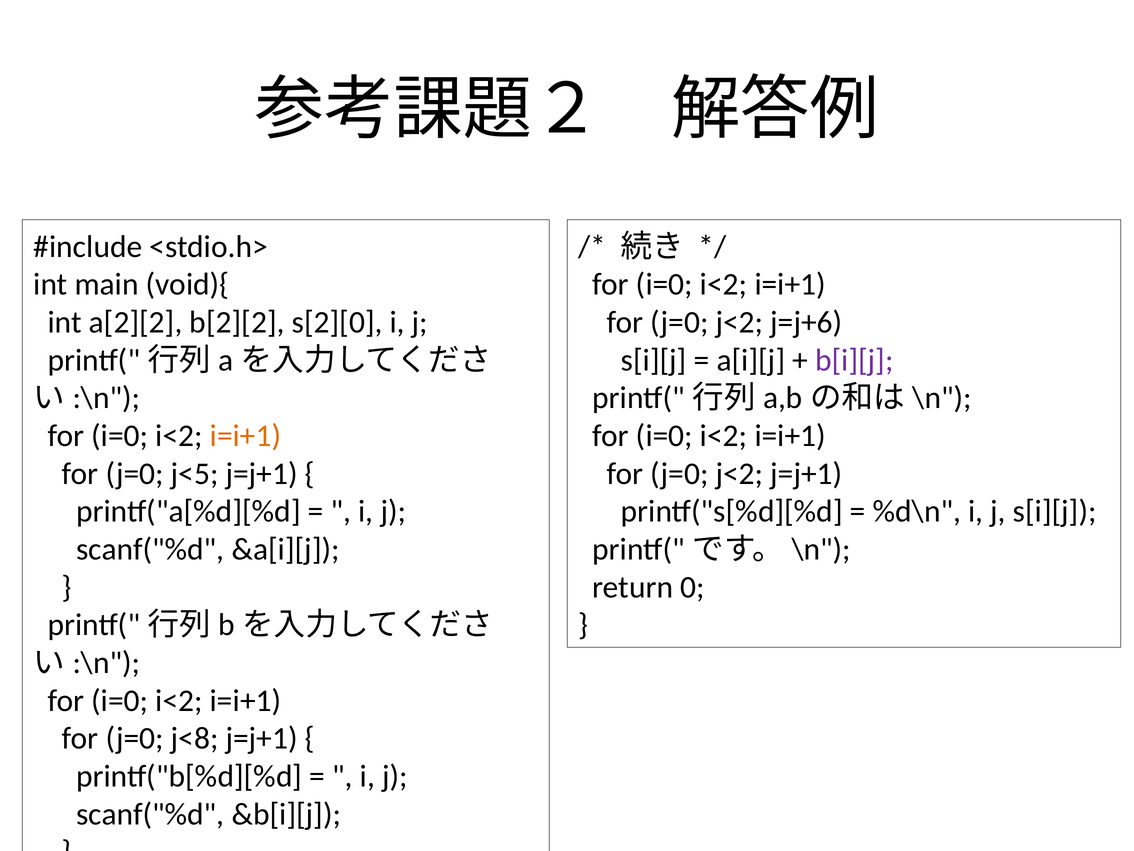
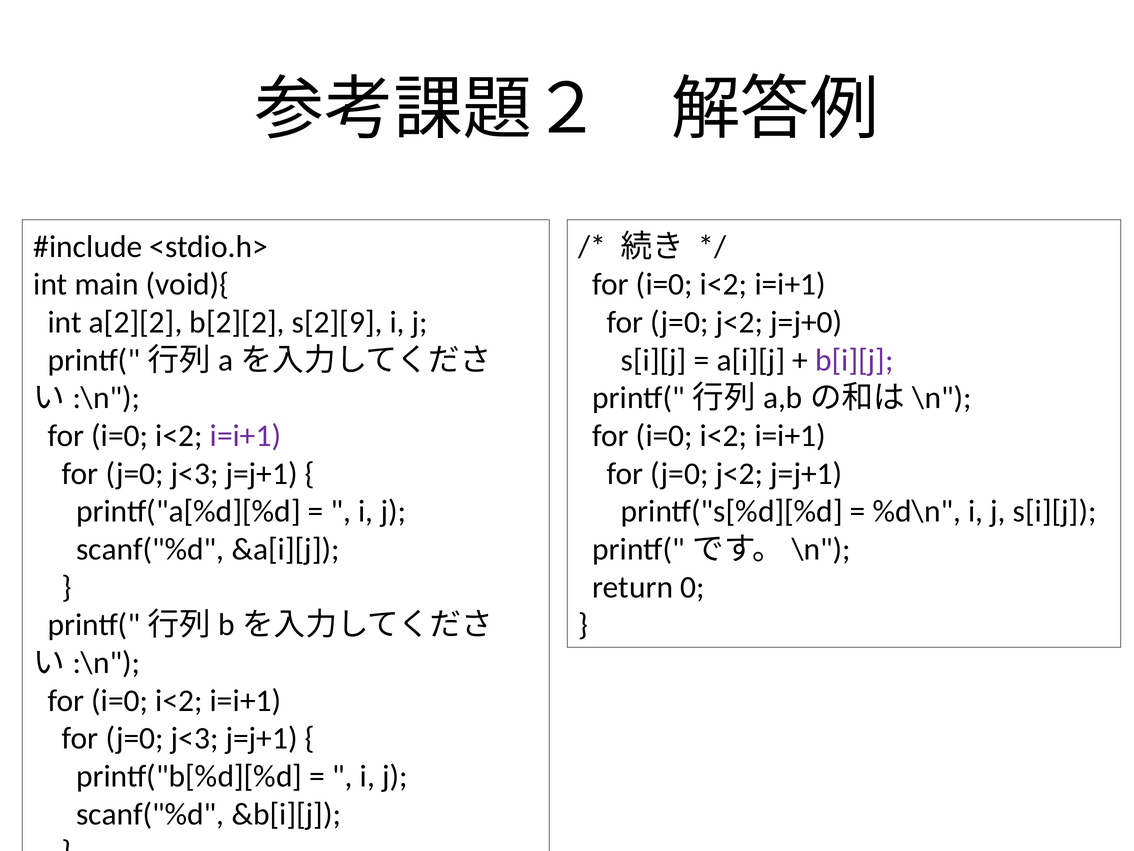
s[2][0: s[2][0 -> s[2][9 (337, 322)
j=j+6: j=j+6 -> j=j+0 (806, 322)
i=i+1 colour: orange -> purple (245, 436)
j<5: j<5 -> j<3 (195, 473)
j<8: j<8 -> j<3 (195, 738)
